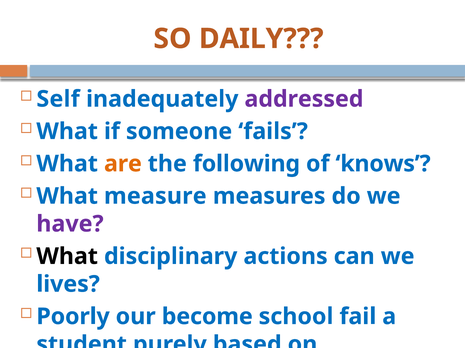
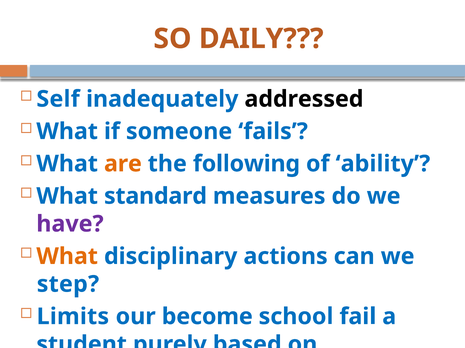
addressed colour: purple -> black (304, 99)
knows: knows -> ability (383, 164)
measure: measure -> standard (155, 197)
What colour: black -> orange (67, 257)
lives: lives -> step (68, 285)
Poorly: Poorly -> Limits (73, 317)
